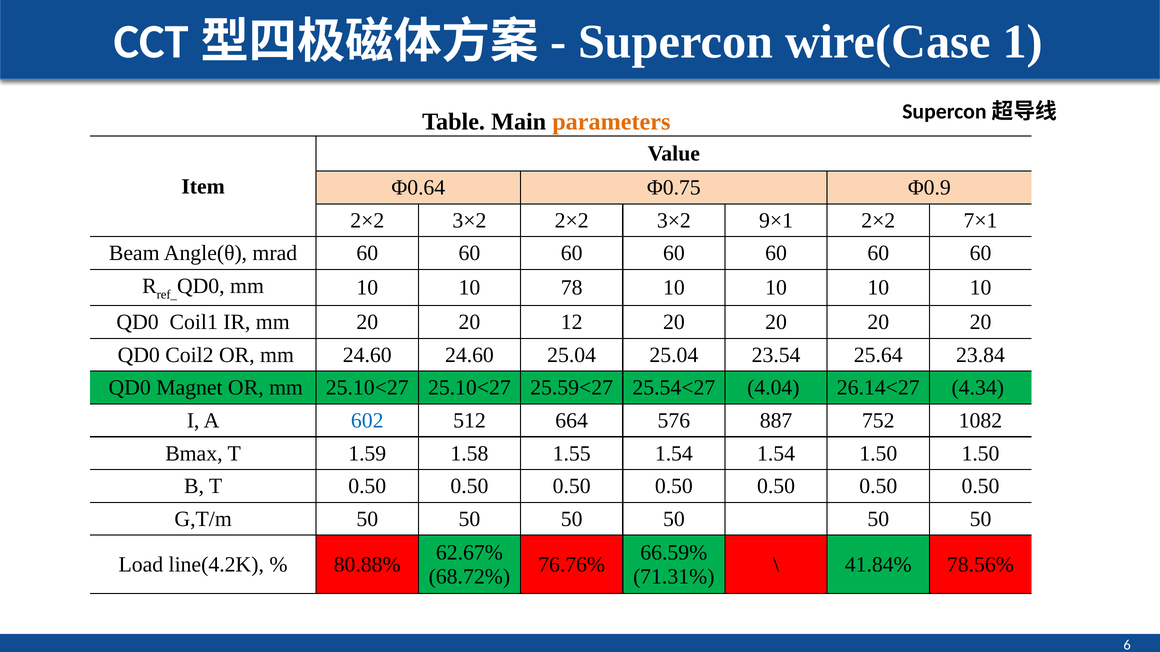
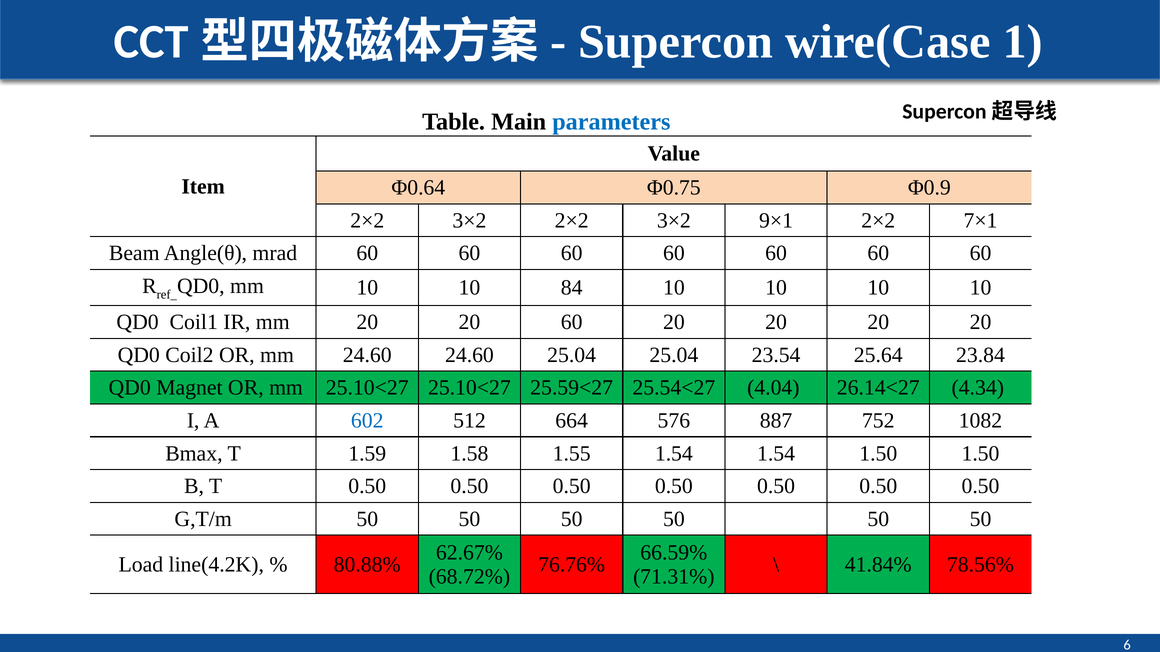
parameters colour: orange -> blue (611, 122)
78: 78 -> 84 (572, 288)
20 12: 12 -> 60 (572, 322)
